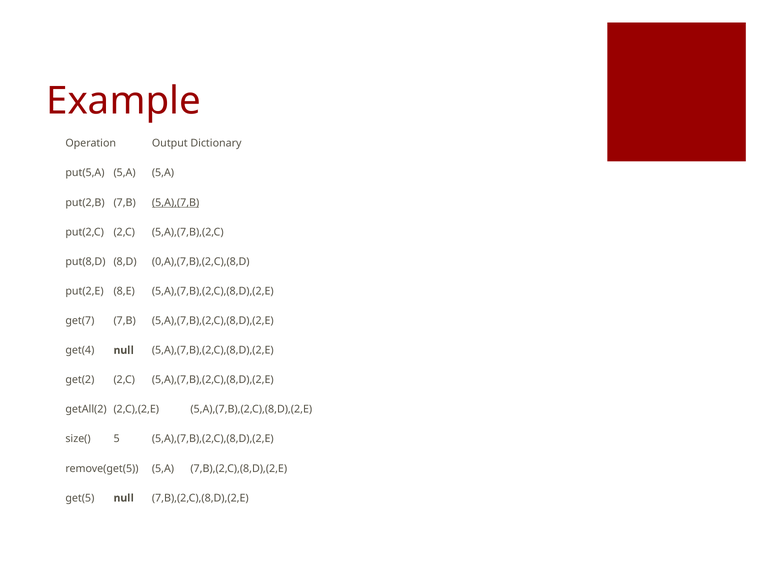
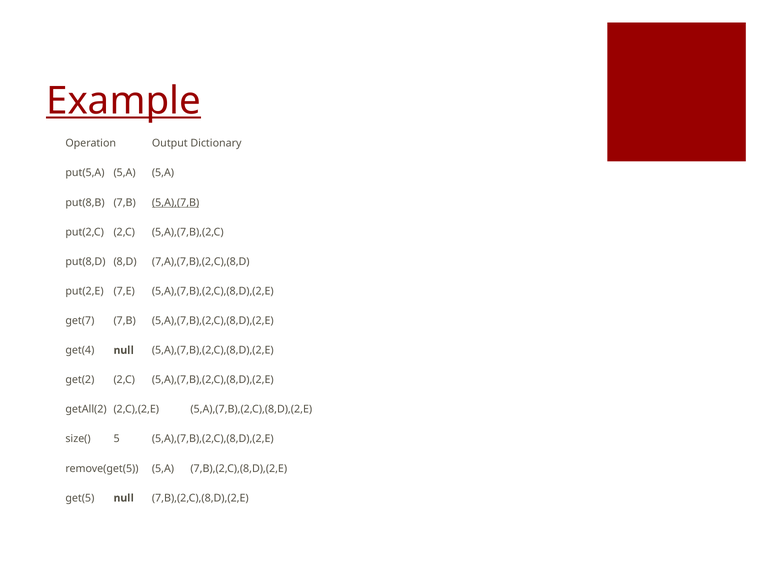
Example underline: none -> present (123, 101)
put(2,B: put(2,B -> put(8,B (85, 202)
0,A),(7,B),(2,C),(8,D: 0,A),(7,B),(2,C),(8,D -> 7,A),(7,B),(2,C),(8,D (201, 261)
8,E: 8,E -> 7,E (124, 291)
